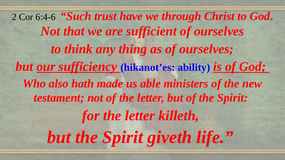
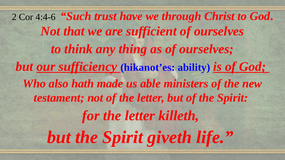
6:4-6: 6:4-6 -> 4:4-6 (46, 17)
